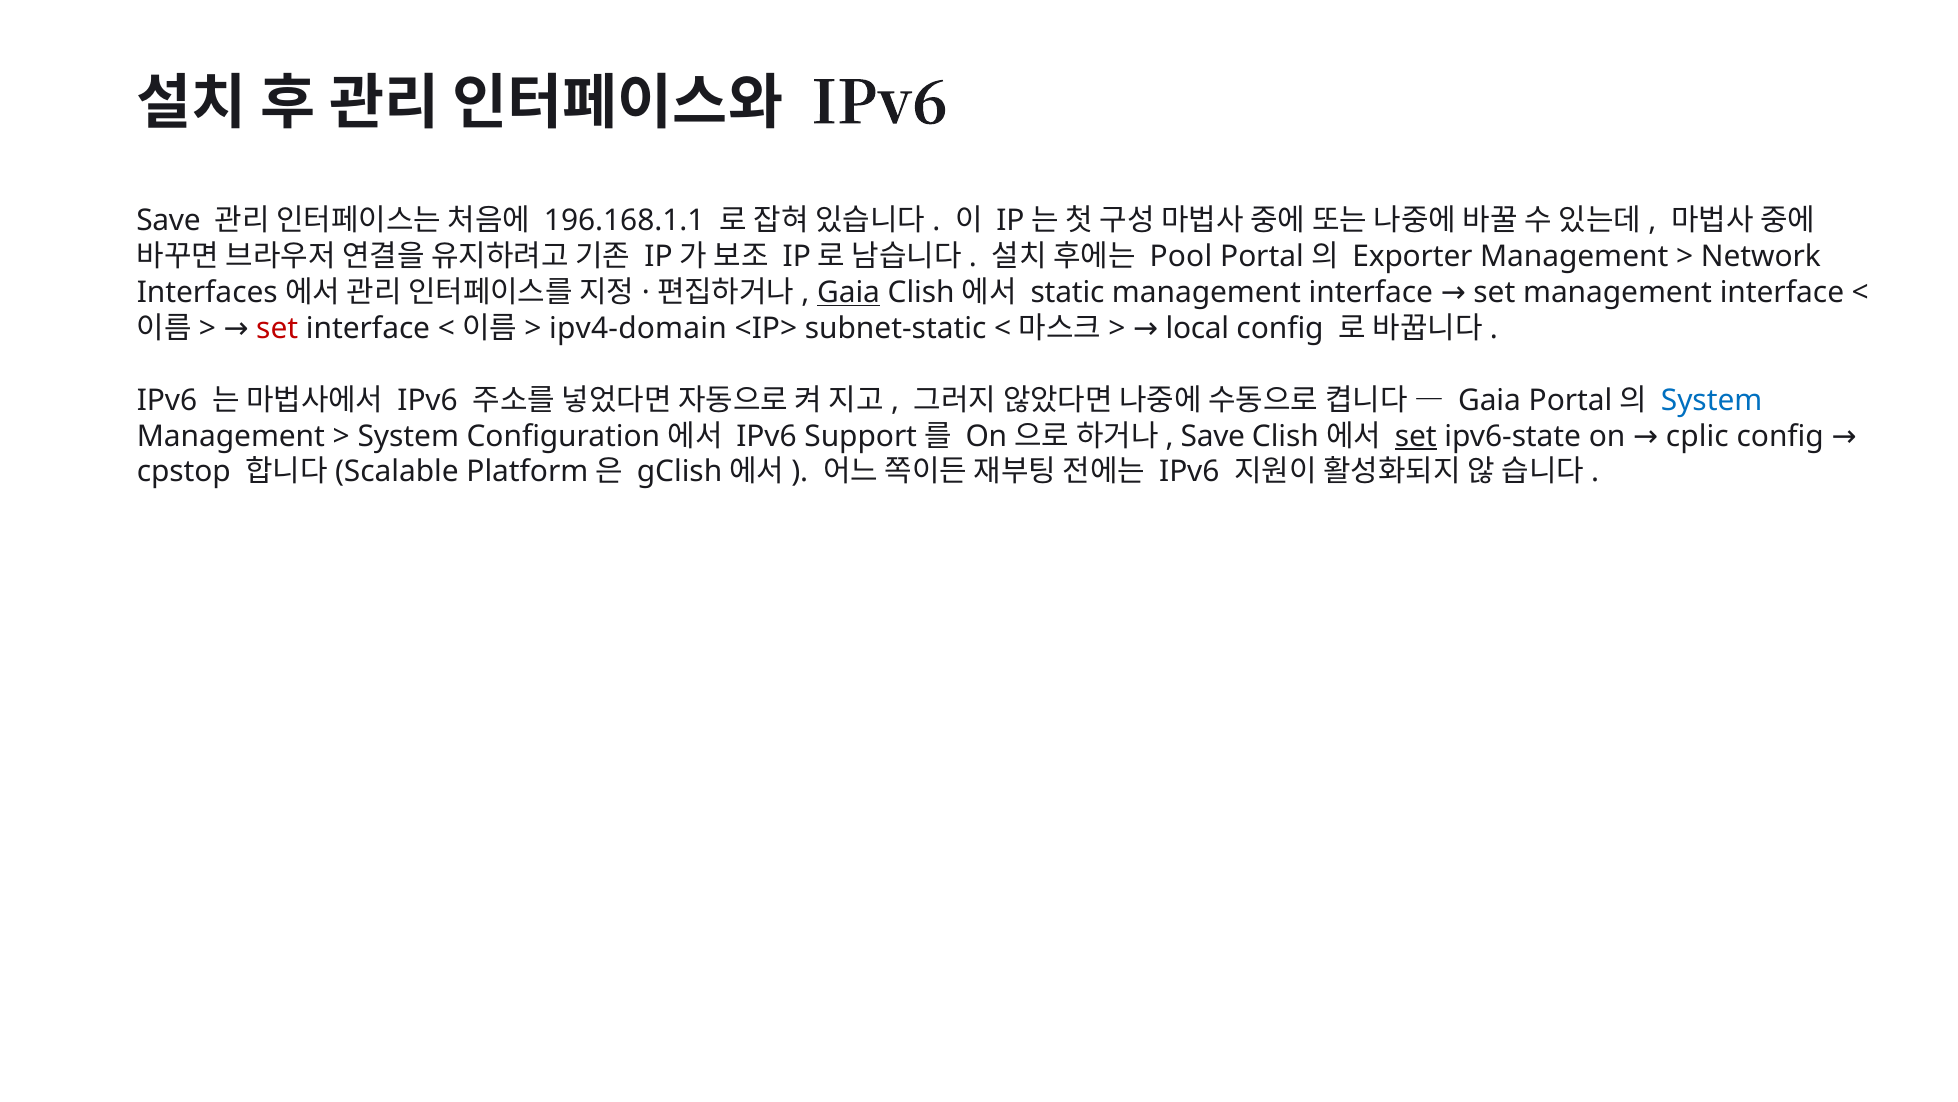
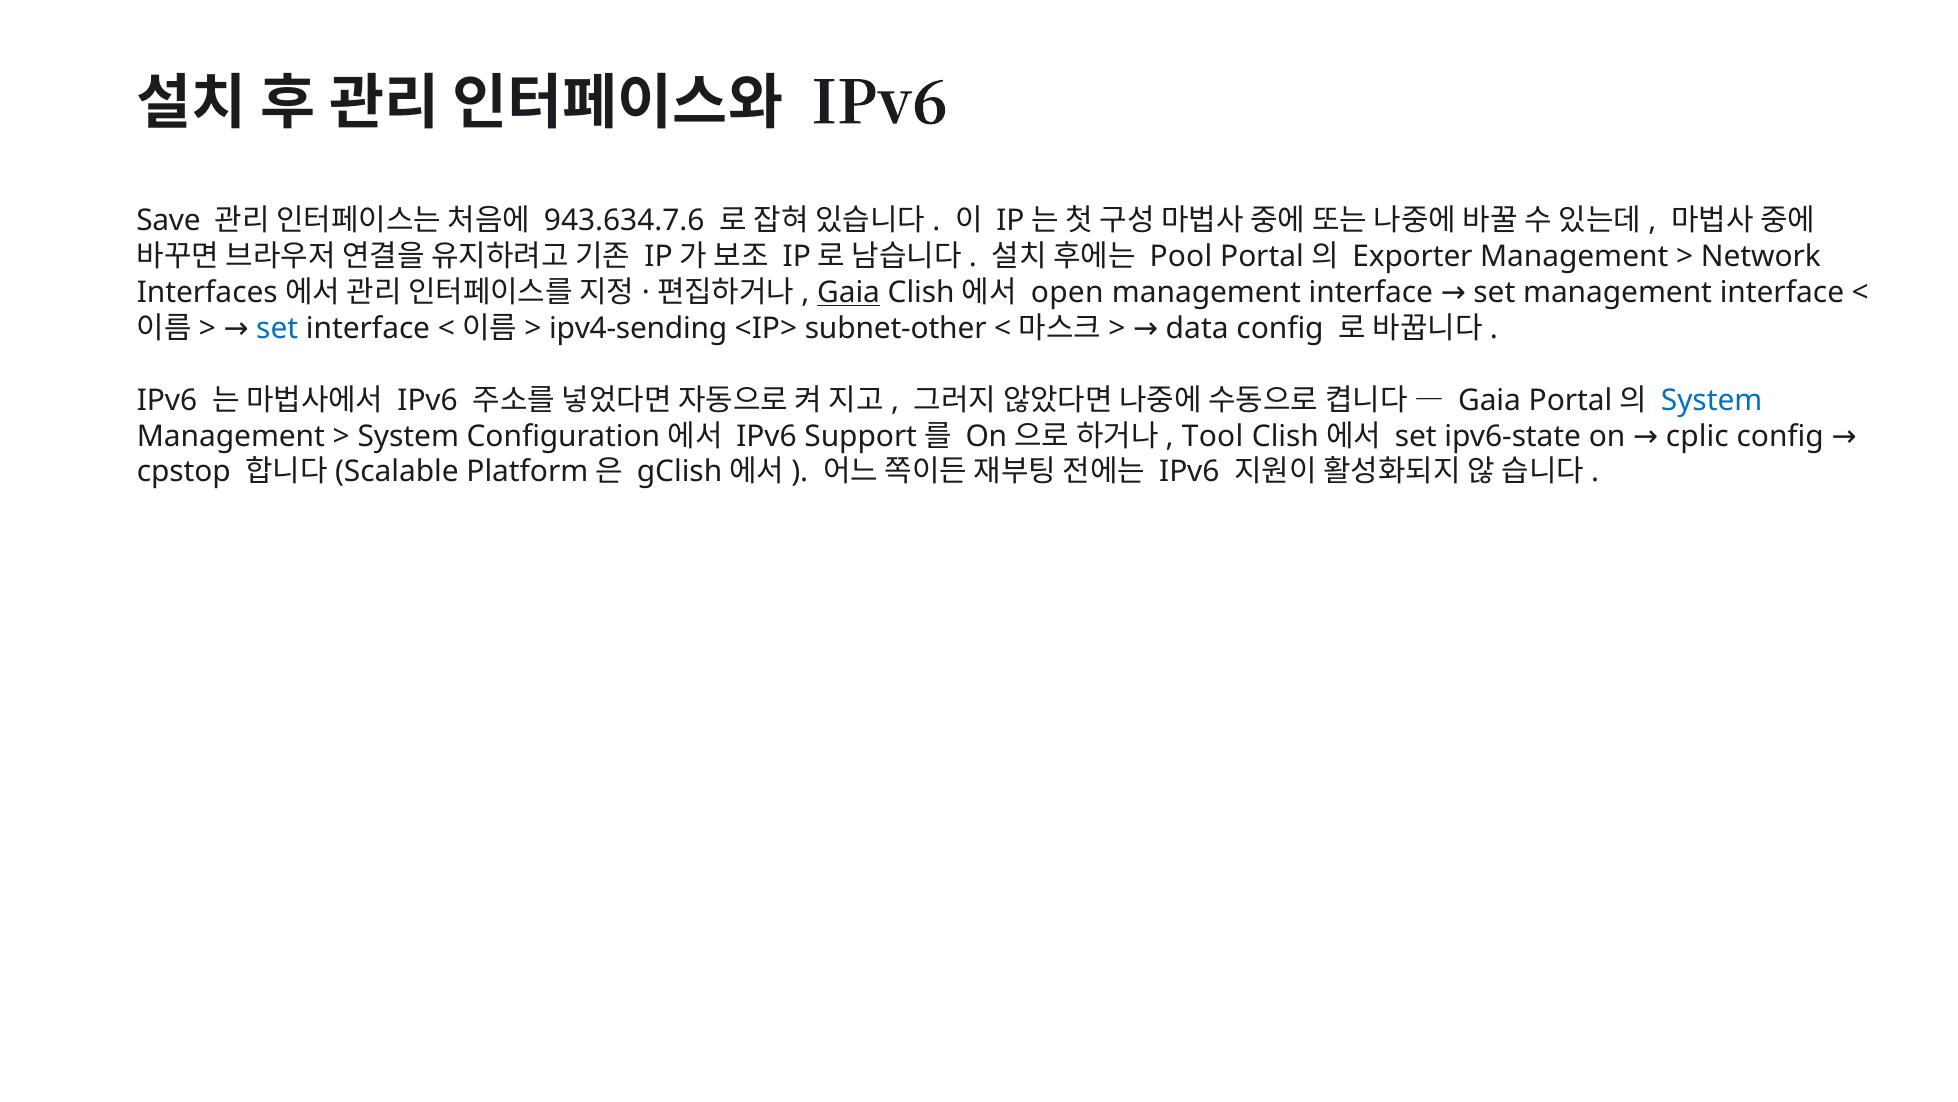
196.168.1.1: 196.168.1.1 -> 943.634.7.6 (624, 221)
static: static -> open (1067, 292)
ipv4-domain: ipv4-domain -> ipv4-sending (638, 328)
subnet-static: subnet-static -> subnet-other (896, 328)
local: local -> data (1197, 328)
set colour: red -> blue (277, 328)
Save: Save -> Tool (1213, 436)
set underline: present -> none (1416, 436)
